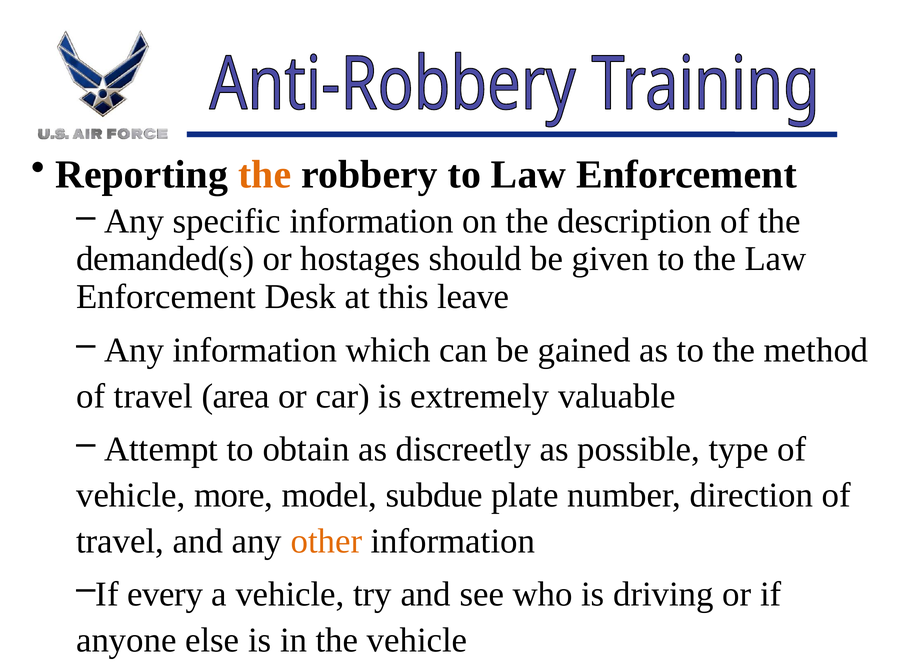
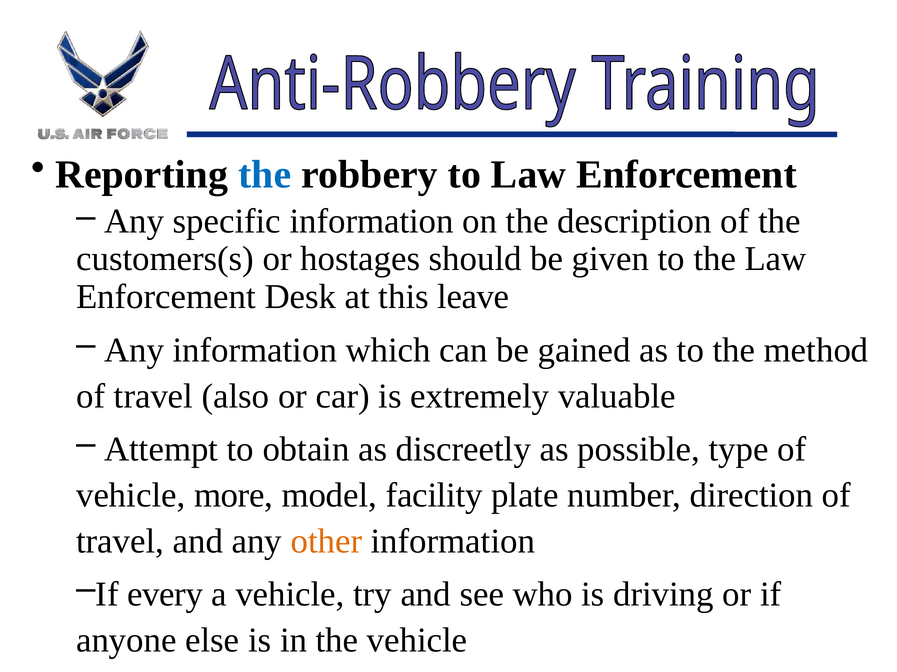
the colour: orange -> blue (265, 175)
demanded(s: demanded(s -> customers(s (165, 259)
area: area -> also (236, 396)
subdue: subdue -> facility (434, 496)
